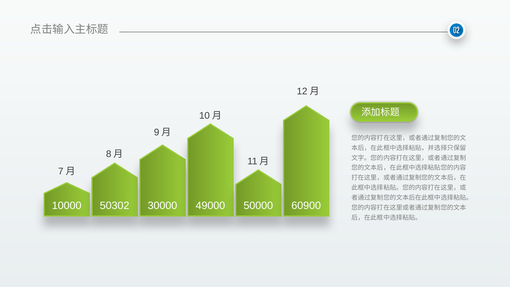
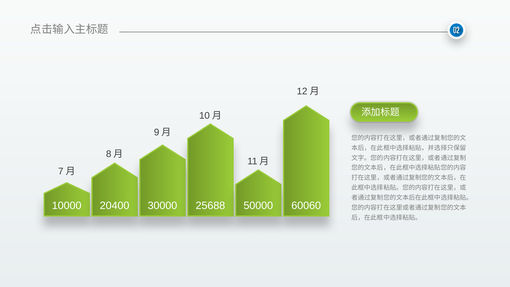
50302: 50302 -> 20400 (115, 206)
49000: 49000 -> 25688 (210, 206)
60900: 60900 -> 60060 (306, 206)
